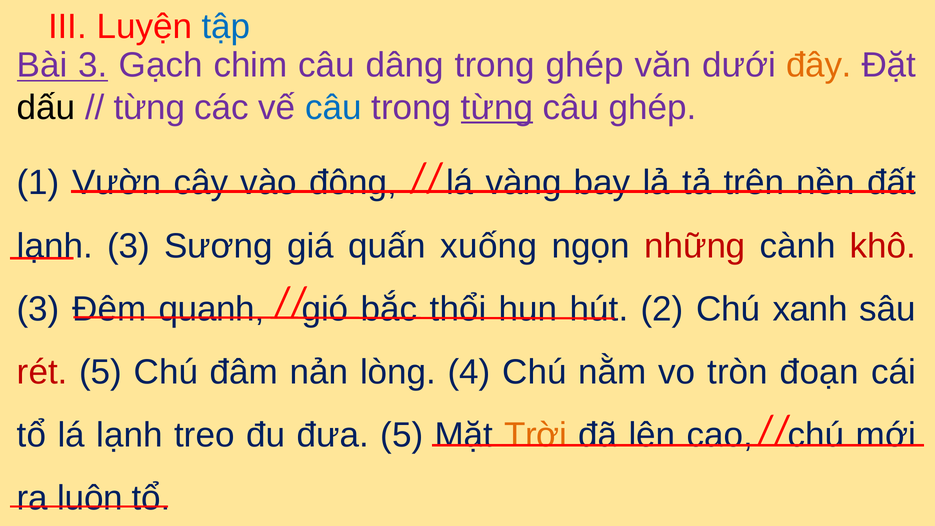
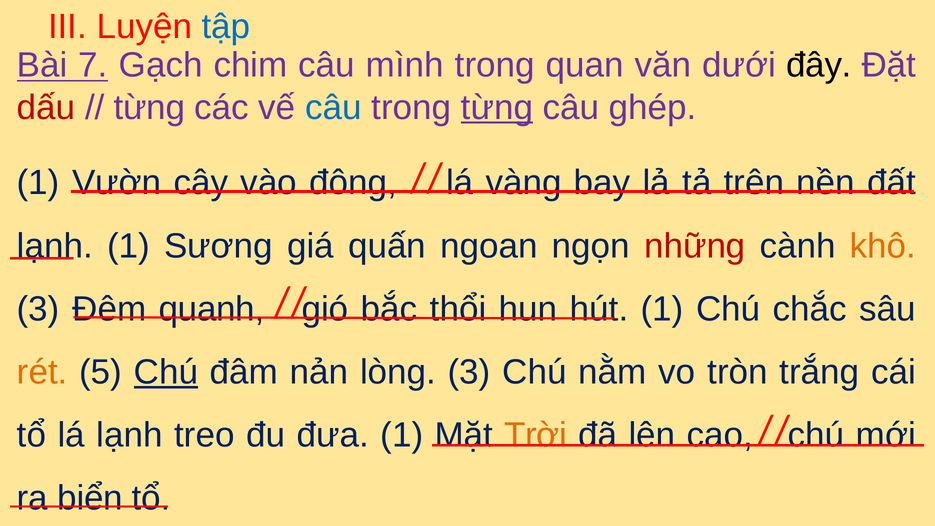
Bài 3: 3 -> 7 (93, 65)
dâng: dâng -> mình (405, 65)
trong ghép: ghép -> quan (585, 65)
đây colour: orange -> black (819, 65)
dấu colour: black -> red (46, 107)
3: 3 -> 1 (128, 246)
xuống: xuống -> ngoan (489, 246)
khô colour: red -> orange (883, 246)
hút 2: 2 -> 1 (662, 309)
xanh: xanh -> chắc (810, 309)
rét colour: red -> orange (42, 372)
Chú underline: none -> present (166, 372)
lòng 4: 4 -> 3 (469, 372)
đoạn: đoạn -> trắng (819, 372)
đưa 5: 5 -> 1 (402, 435)
luôn: luôn -> biển (90, 498)
